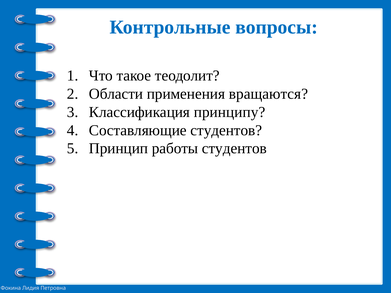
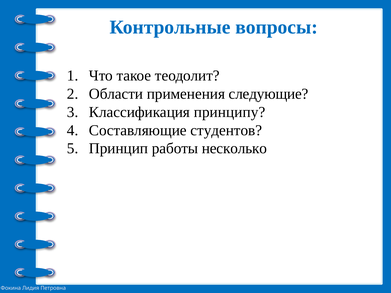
вращаются: вращаются -> следующие (269, 94)
работы студентов: студентов -> несколько (234, 149)
